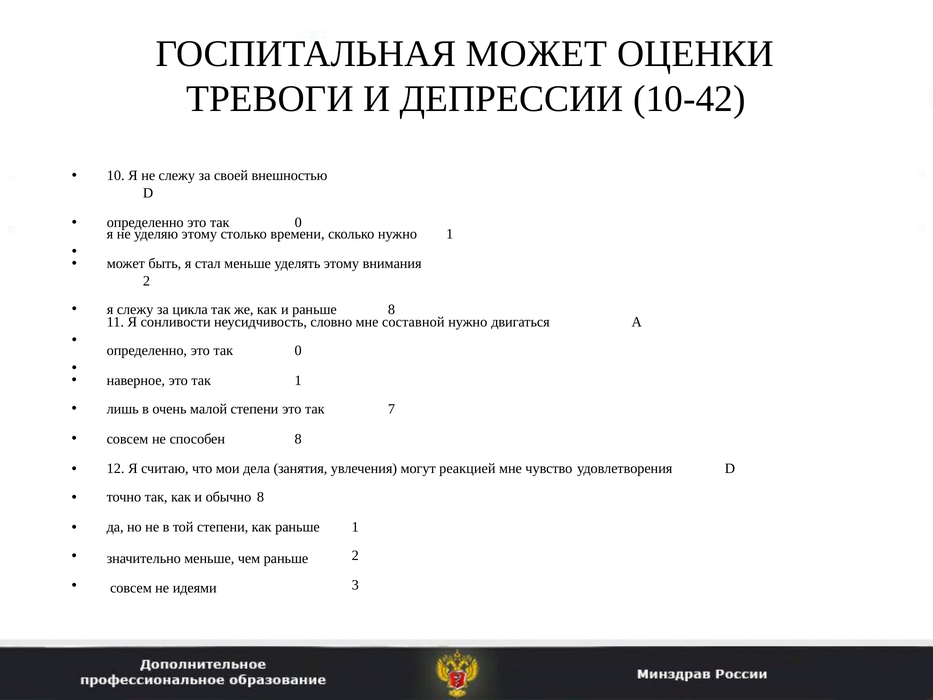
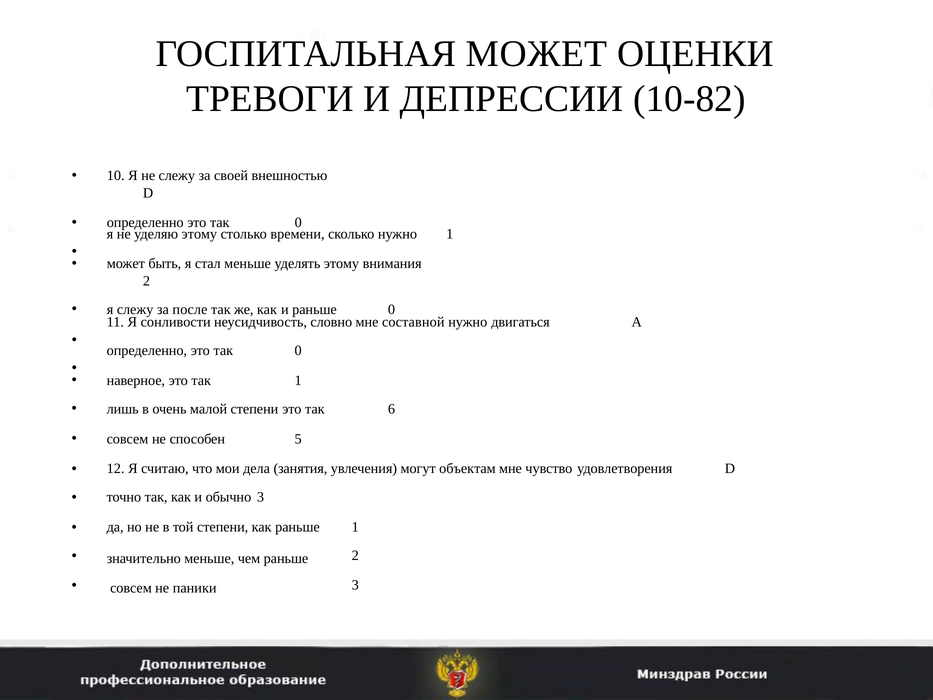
10-42: 10-42 -> 10-82 (689, 99)
цикла: цикла -> после (190, 309)
раньше 8: 8 -> 0 (391, 309)
7: 7 -> 6 (391, 409)
способен 8: 8 -> 5 (298, 439)
реакцией: реакцией -> объектам (467, 468)
обычно 8: 8 -> 3 (260, 497)
идеями: идеями -> паники (195, 588)
